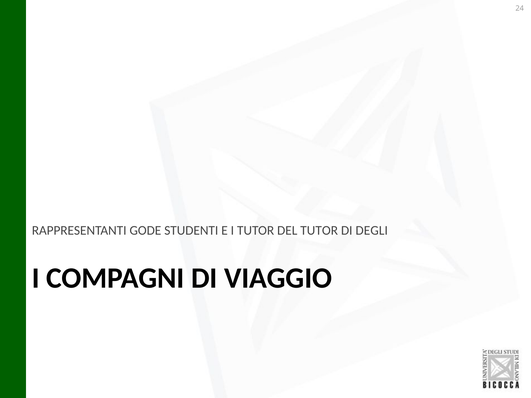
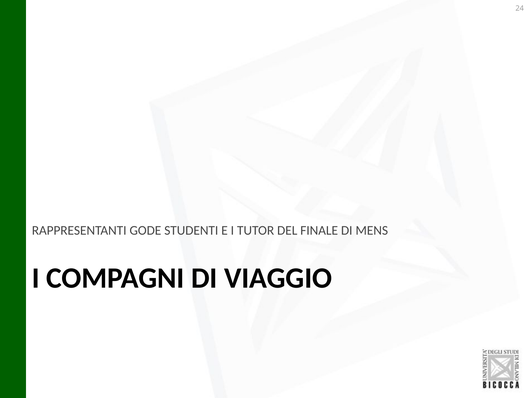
DEL TUTOR: TUTOR -> FINALE (319, 231)
DEGLI: DEGLI -> MENS (372, 231)
